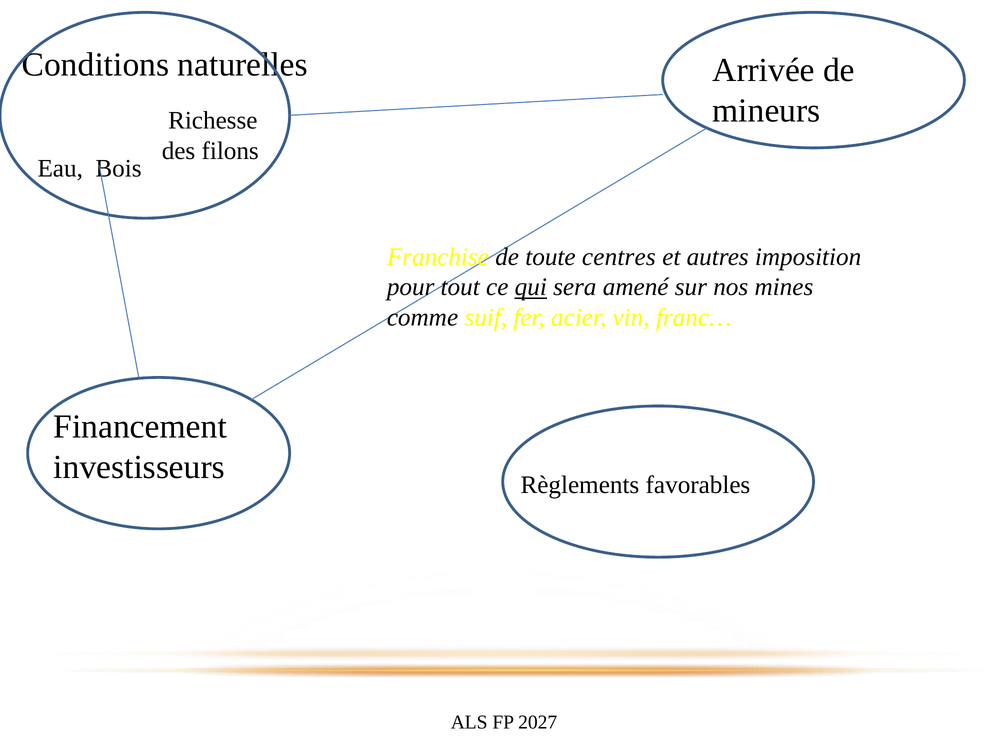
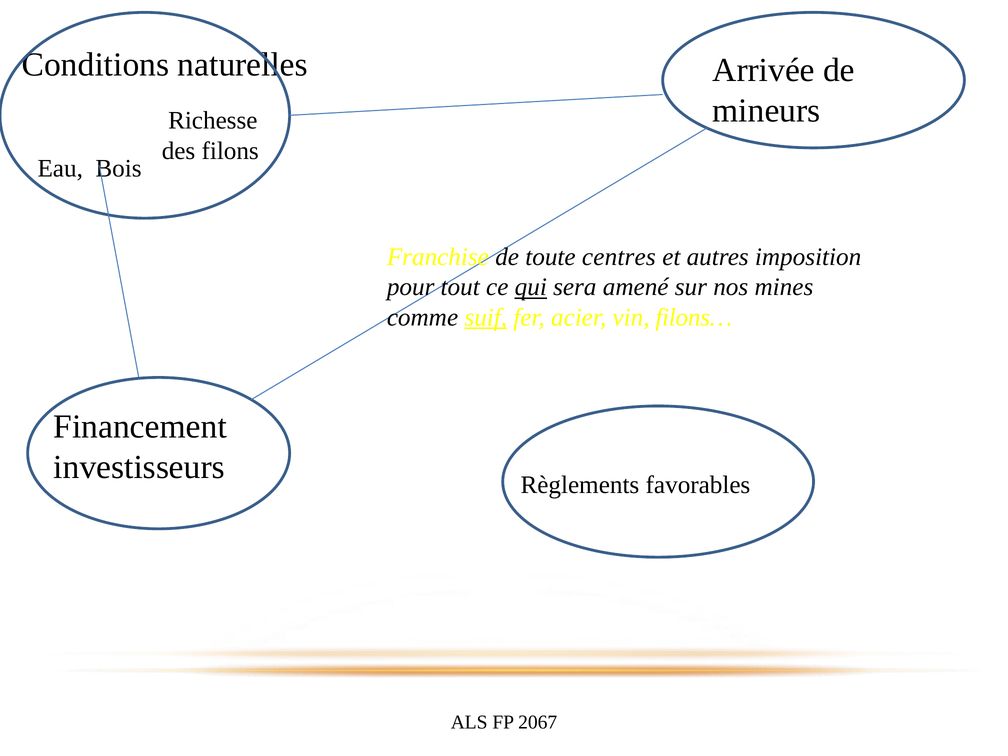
suif underline: none -> present (486, 317)
franc…: franc… -> filons… (694, 317)
2027: 2027 -> 2067 (538, 722)
